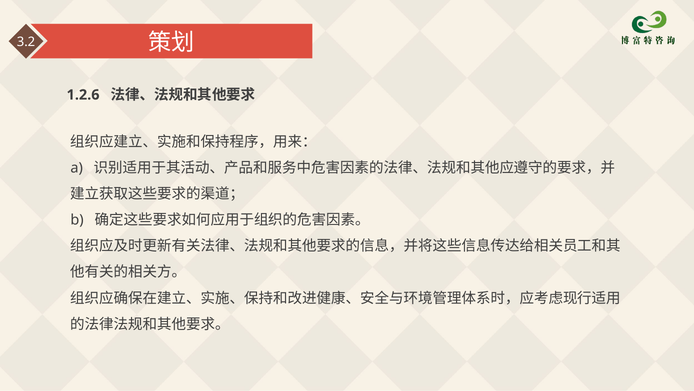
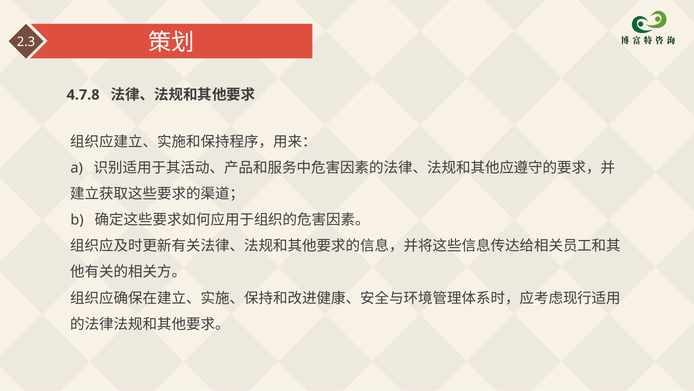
3.2: 3.2 -> 2.3 (26, 42)
1.2.6: 1.2.6 -> 4.7.8 (83, 95)
